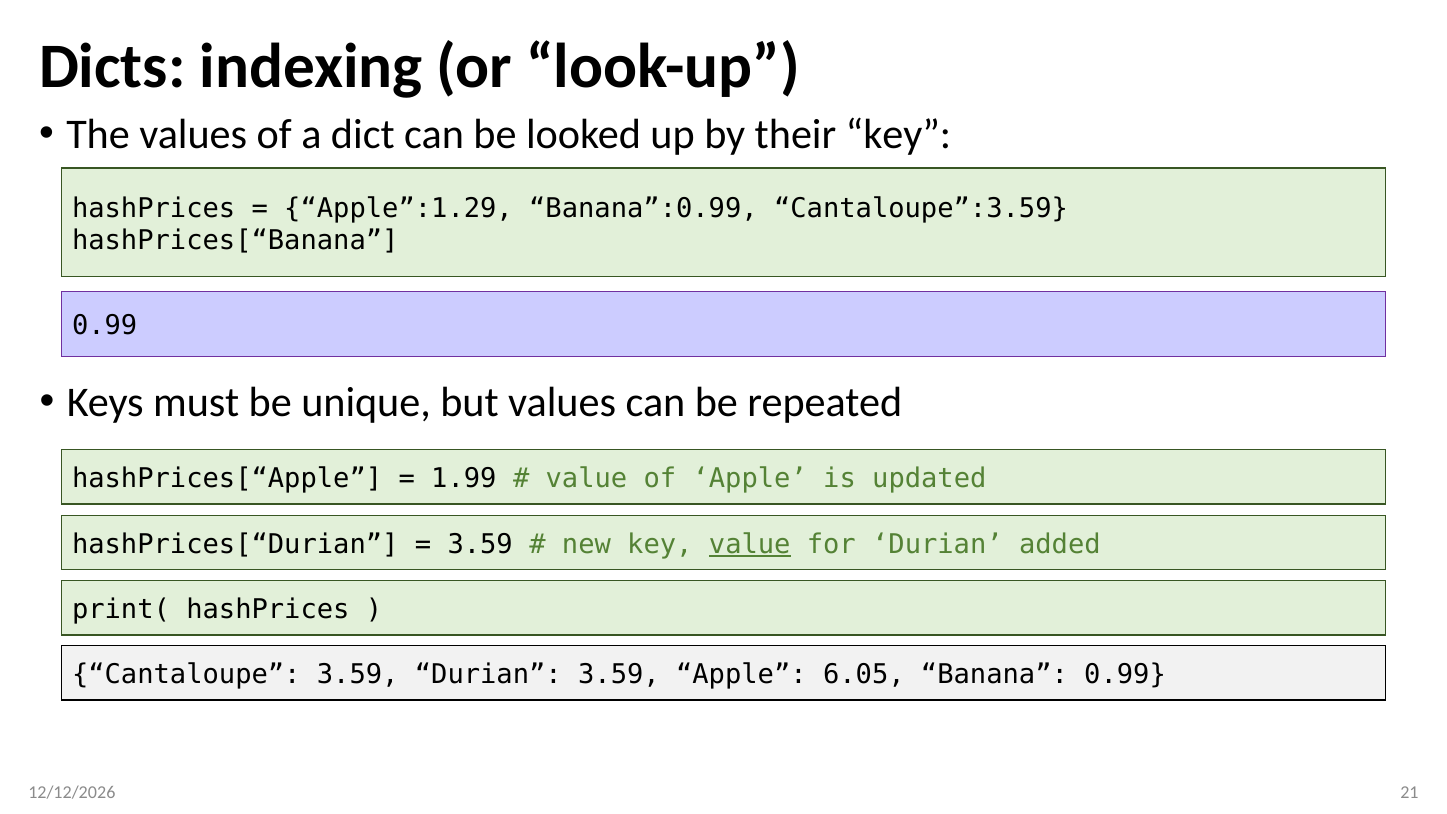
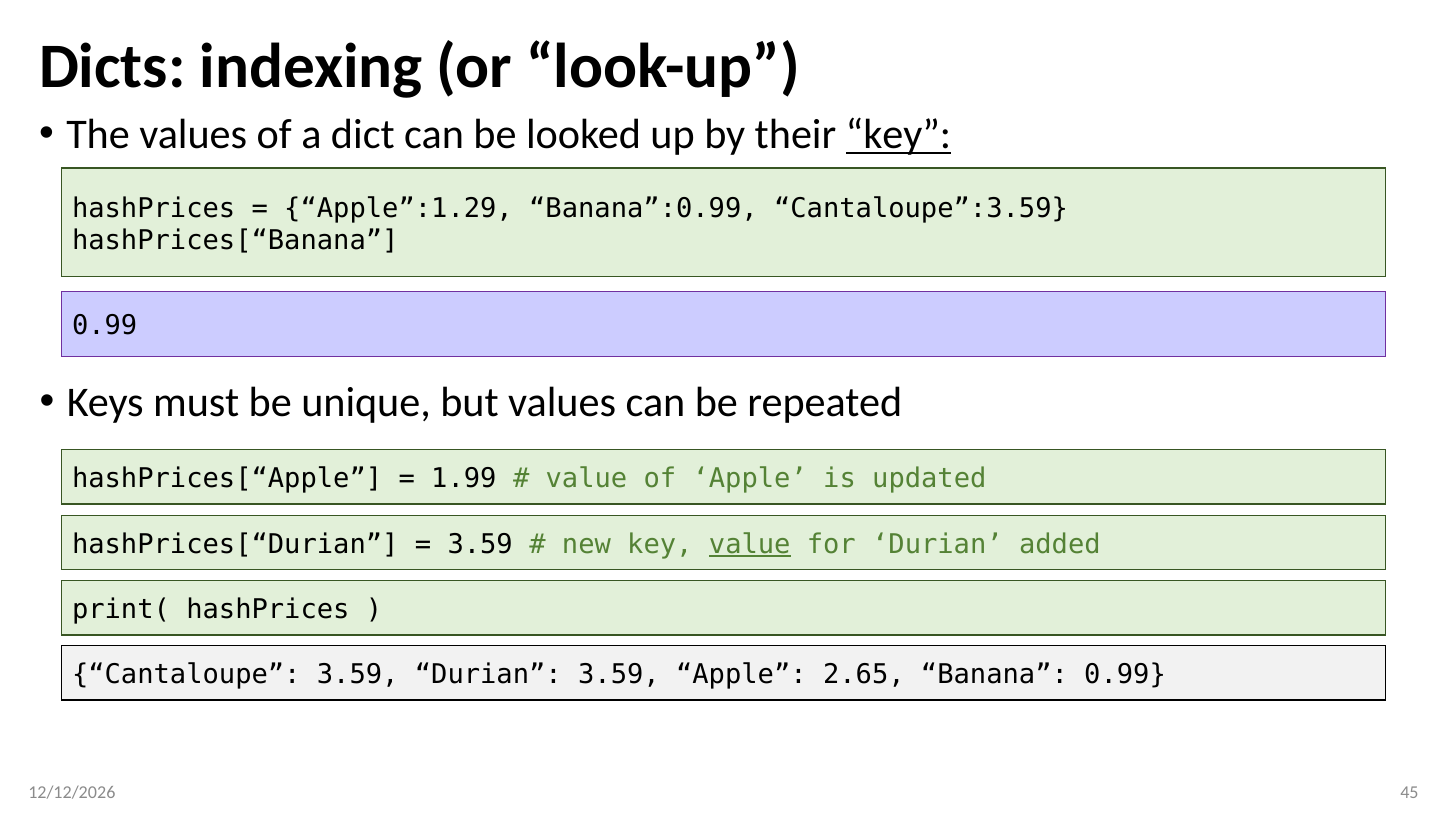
key underline: none -> present (898, 135)
6.05: 6.05 -> 2.65 (864, 675)
21: 21 -> 45 (1410, 793)
